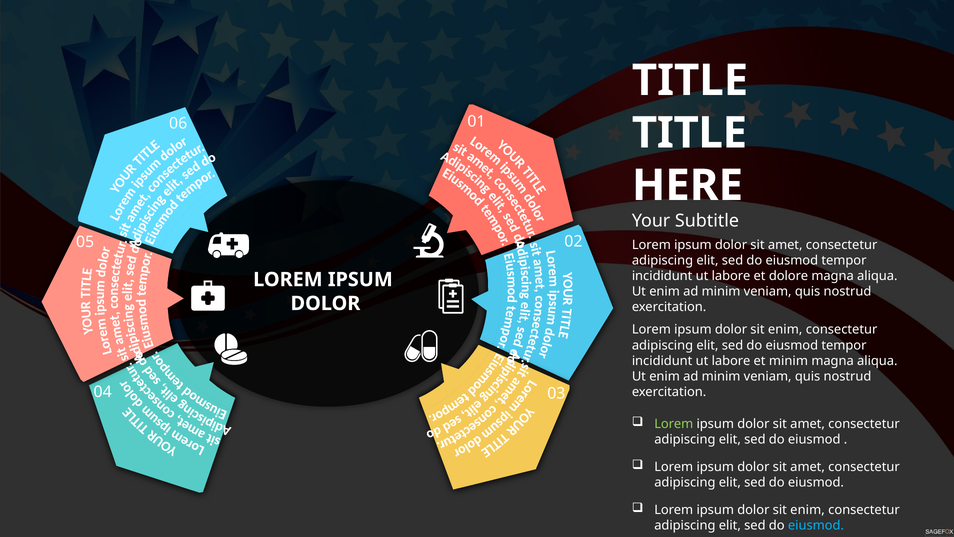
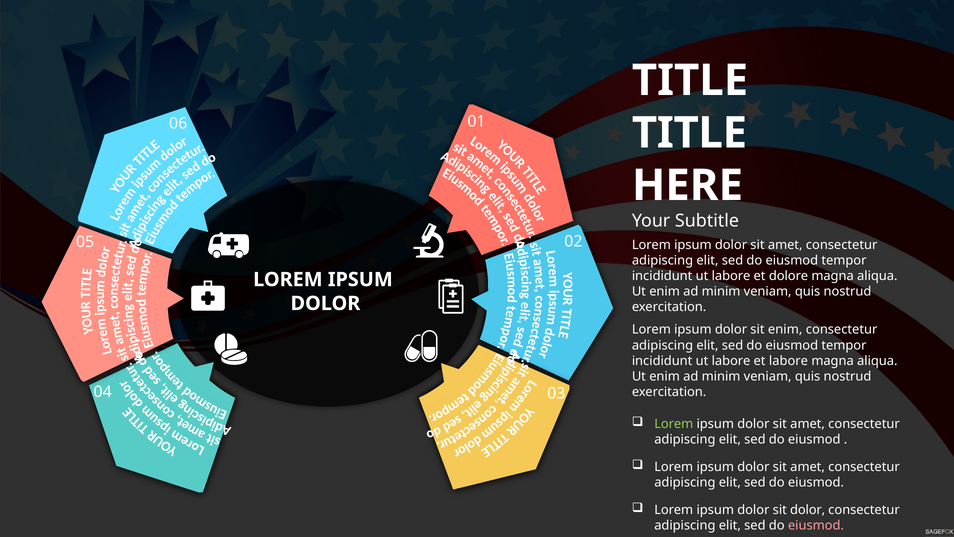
et minim: minim -> labore (788, 361)
enim: enim -> dolor (808, 510)
eiusmod colour: light blue -> pink (816, 525)
